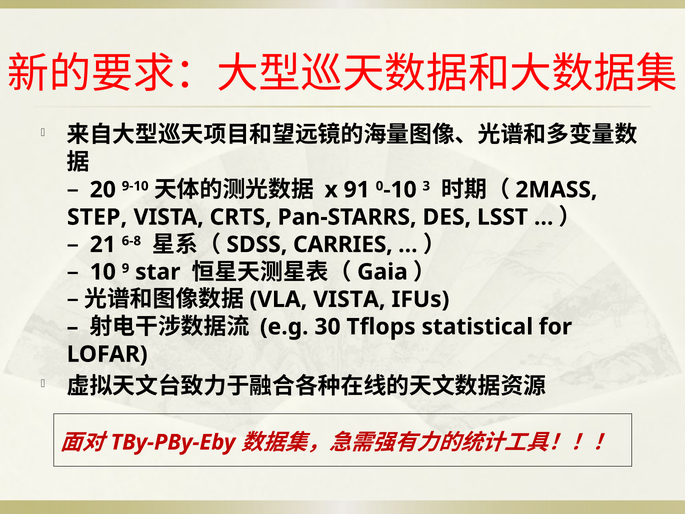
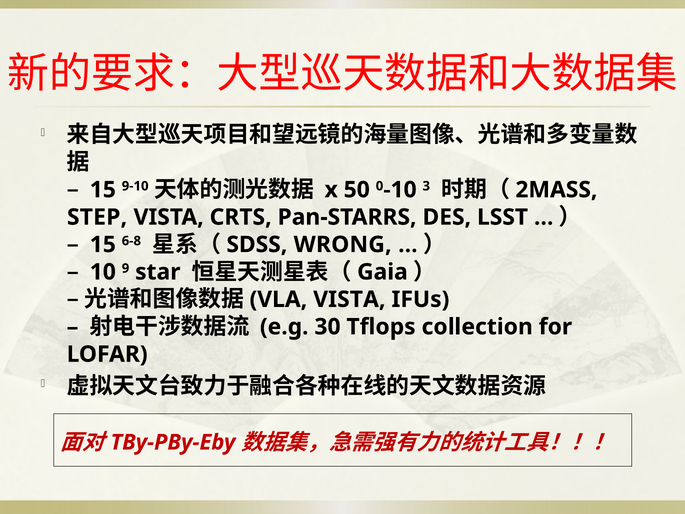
20: 20 -> 15 (103, 190)
91: 91 -> 50 (357, 190)
21: 21 -> 15 (103, 244)
CARRIES: CARRIES -> WRONG (343, 244)
statistical: statistical -> collection (477, 327)
